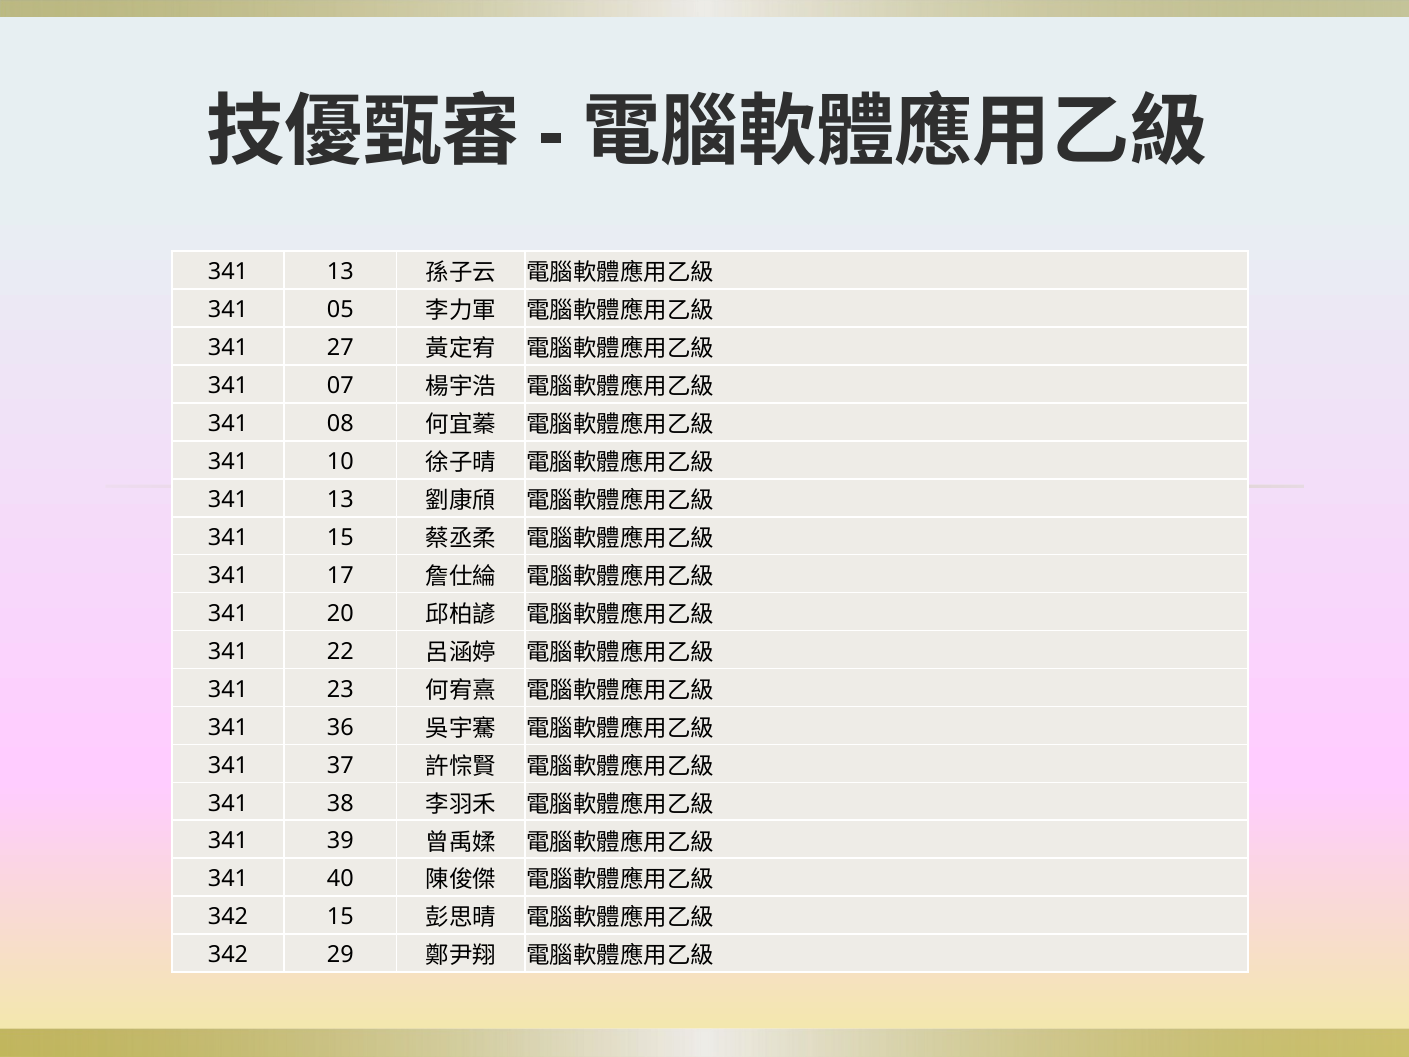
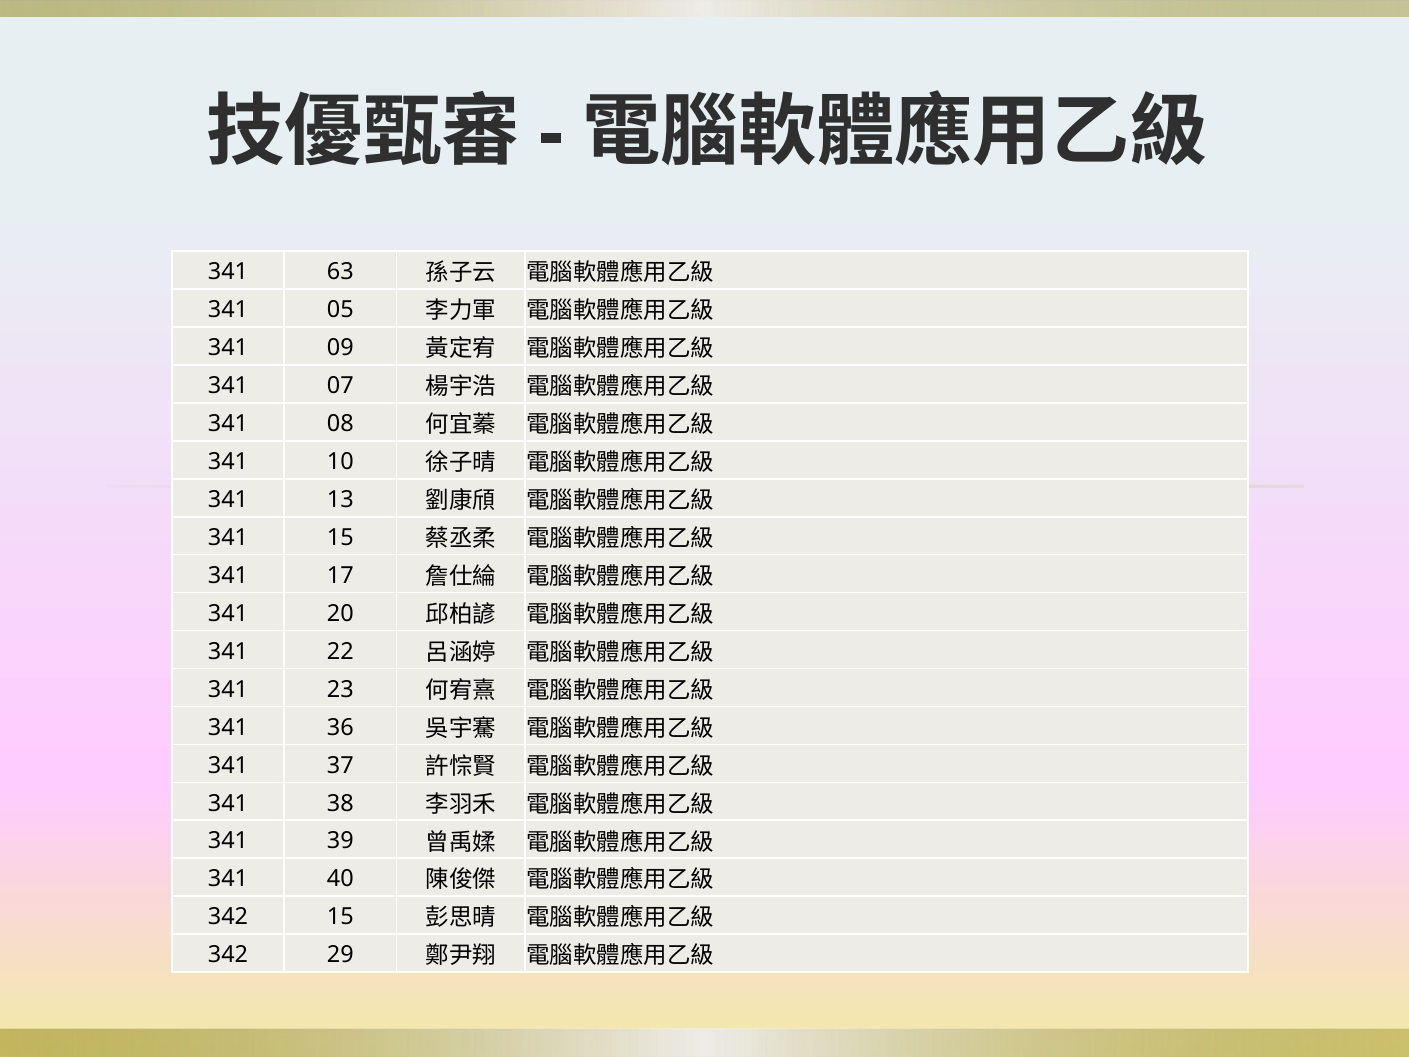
13: 13 -> 63 (340, 272)
27: 27 -> 09 (340, 348)
